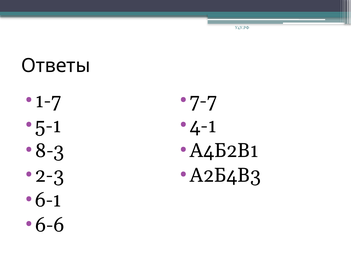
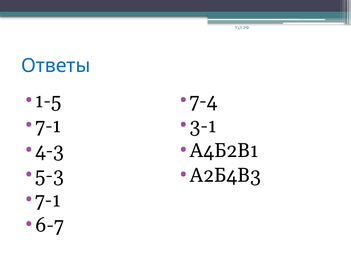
Ответы colour: black -> blue (56, 66)
1-7: 1-7 -> 1-5 (48, 101)
7-7: 7-7 -> 7-4 (204, 101)
5-1: 5-1 -> 7-1 (48, 126)
4-1: 4-1 -> 3-1 (203, 126)
8-3: 8-3 -> 4-3 (49, 151)
2-3: 2-3 -> 5-3 (49, 176)
6-1: 6-1 -> 7-1 (48, 201)
6-6: 6-6 -> 6-7 (50, 225)
